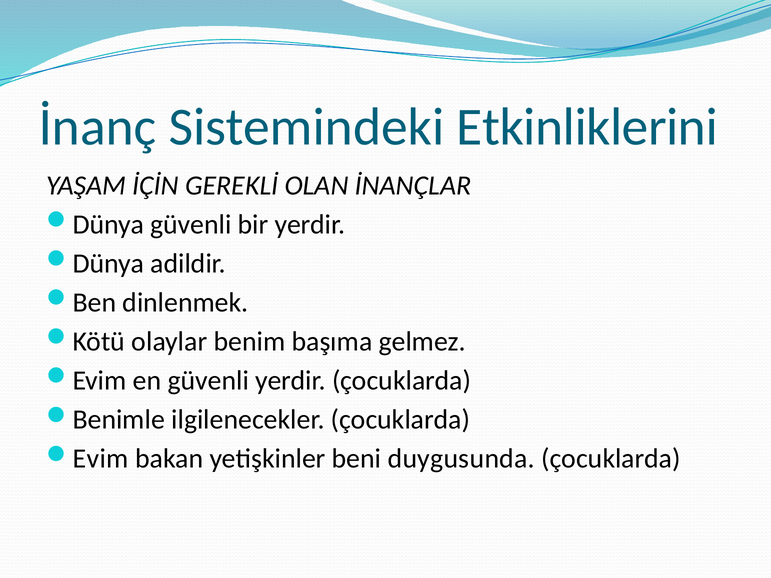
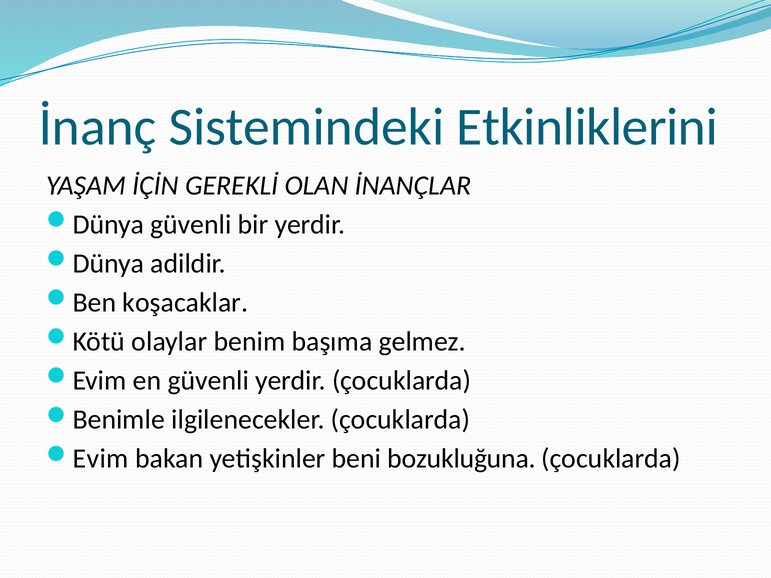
dinlenmek: dinlenmek -> koşacaklar (185, 303)
duygusunda: duygusunda -> bozukluğuna (462, 459)
